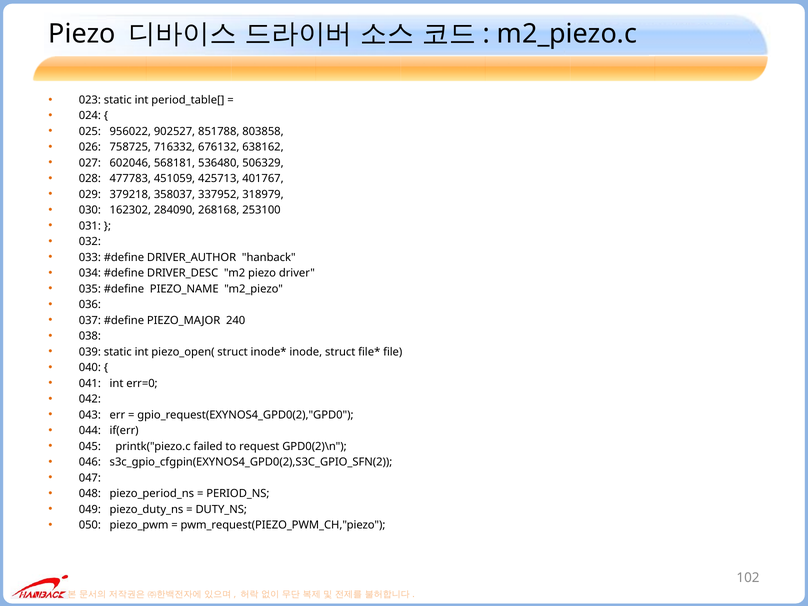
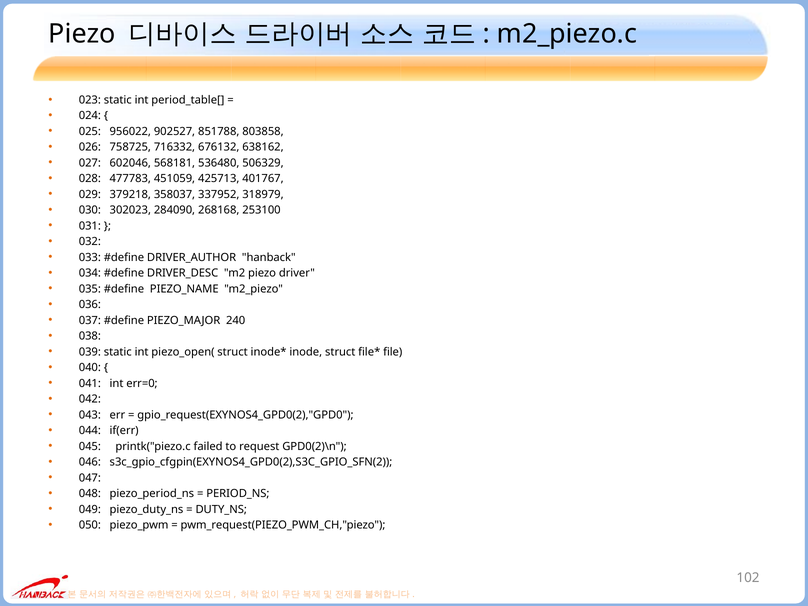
162302: 162302 -> 302023 (130, 210)
